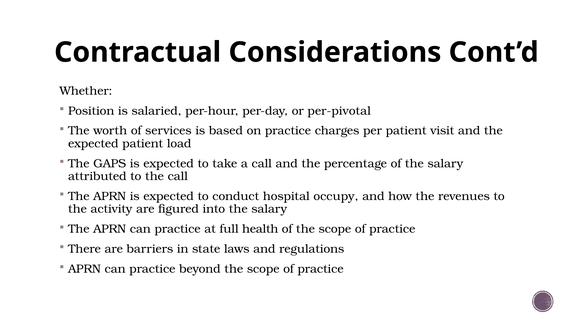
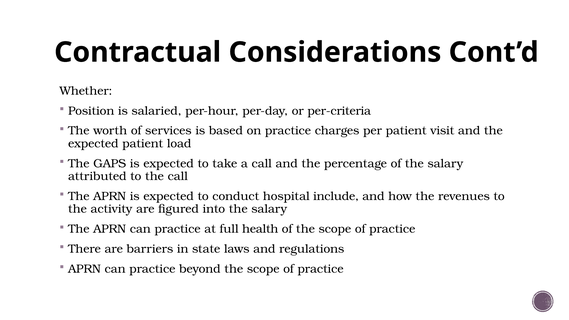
per-pivotal: per-pivotal -> per-criteria (339, 111)
occupy: occupy -> include (336, 196)
